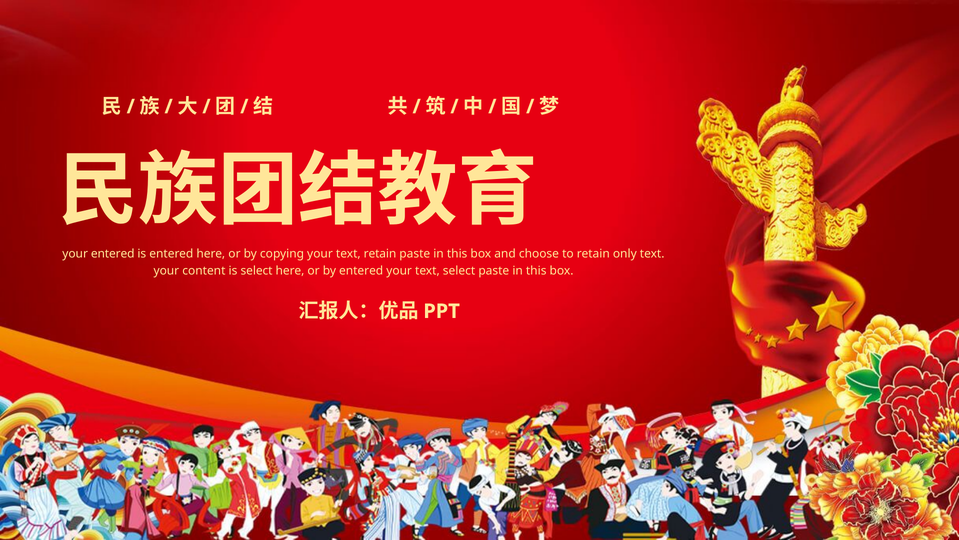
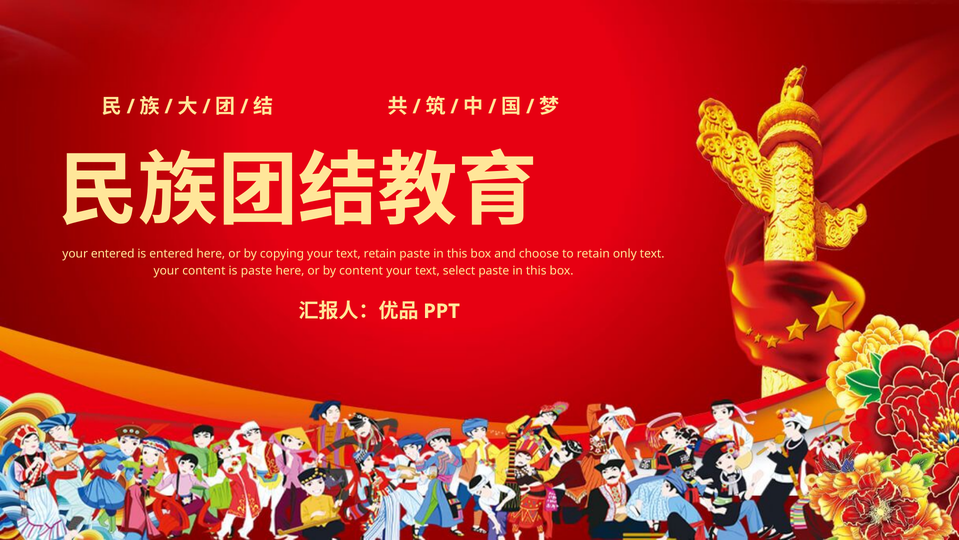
is select: select -> paste (256, 271)
by entered: entered -> content (361, 271)
